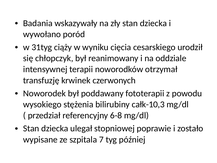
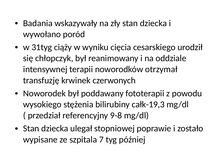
całk-10,3: całk-10,3 -> całk-19,3 (148, 104)
6-8: 6-8 -> 9-8 (116, 115)
